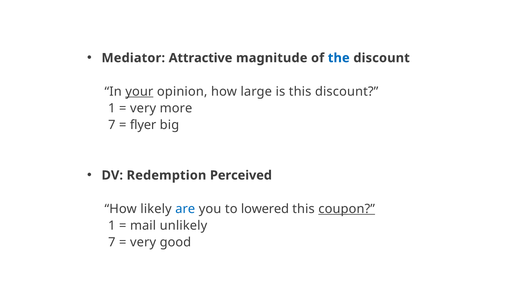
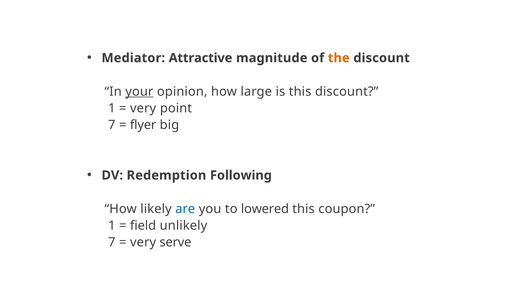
the colour: blue -> orange (339, 58)
more: more -> point (176, 108)
Perceived: Perceived -> Following (241, 176)
coupon underline: present -> none (347, 209)
mail: mail -> field (143, 226)
good: good -> serve (175, 243)
